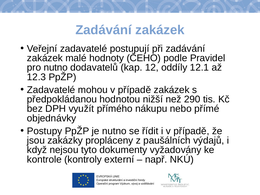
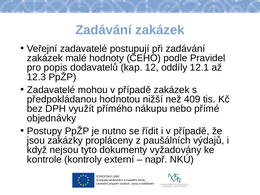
pro nutno: nutno -> popis (56, 68)
290: 290 -> 409 (192, 99)
